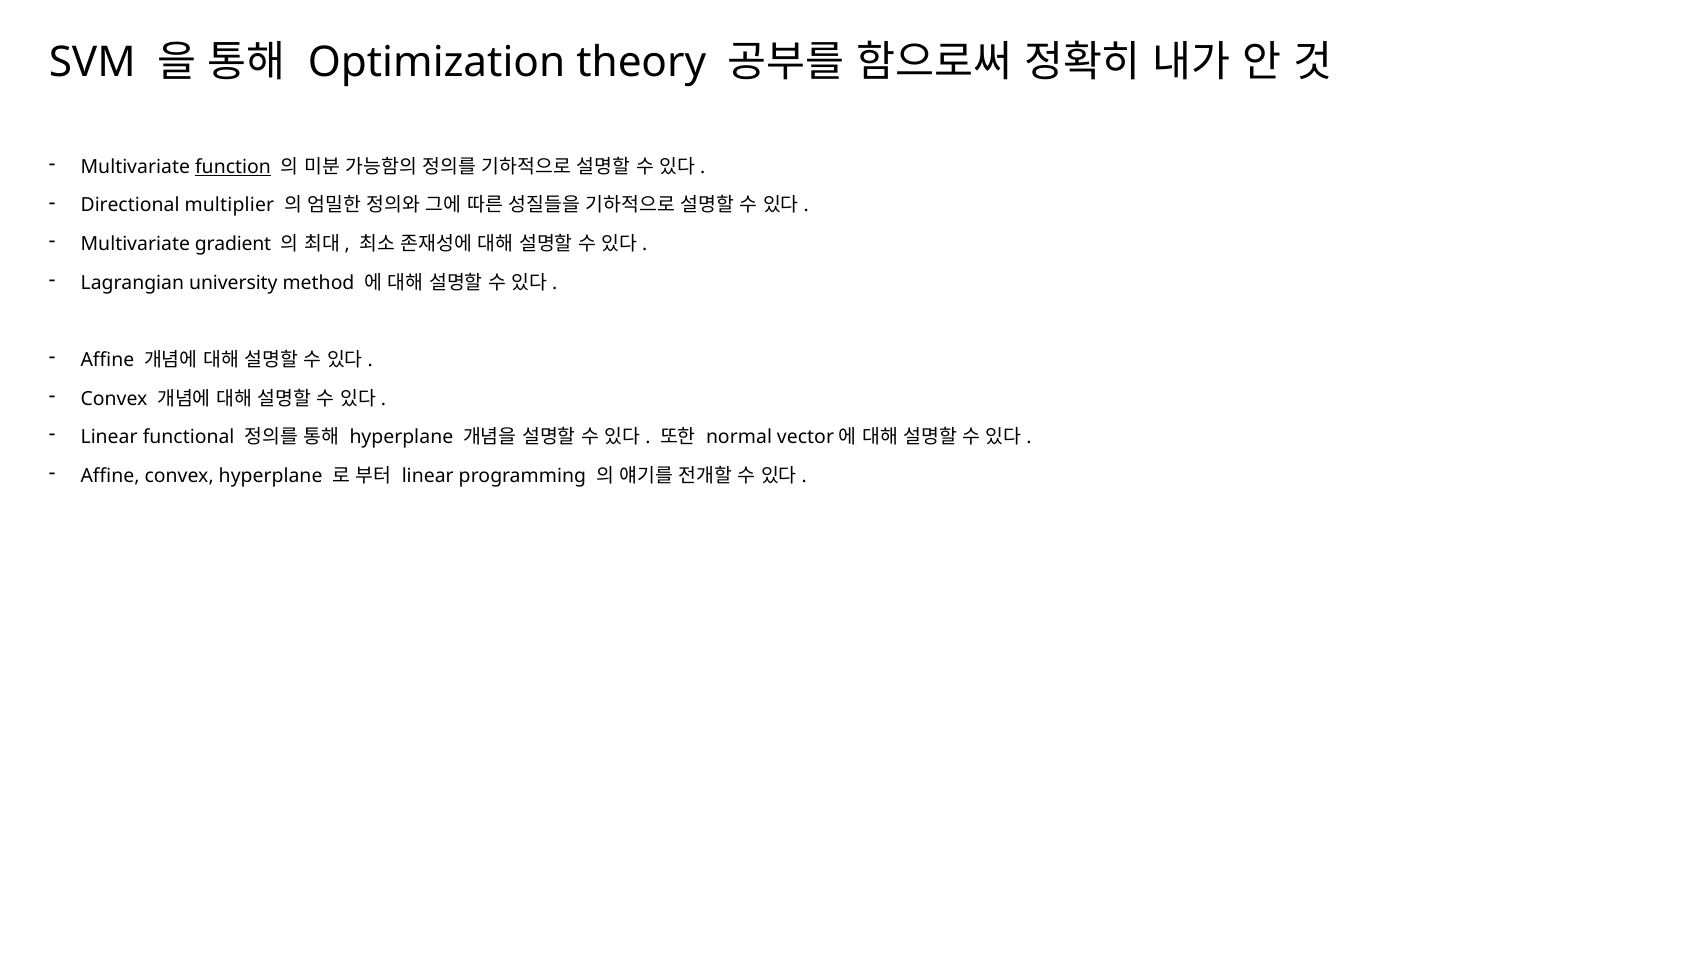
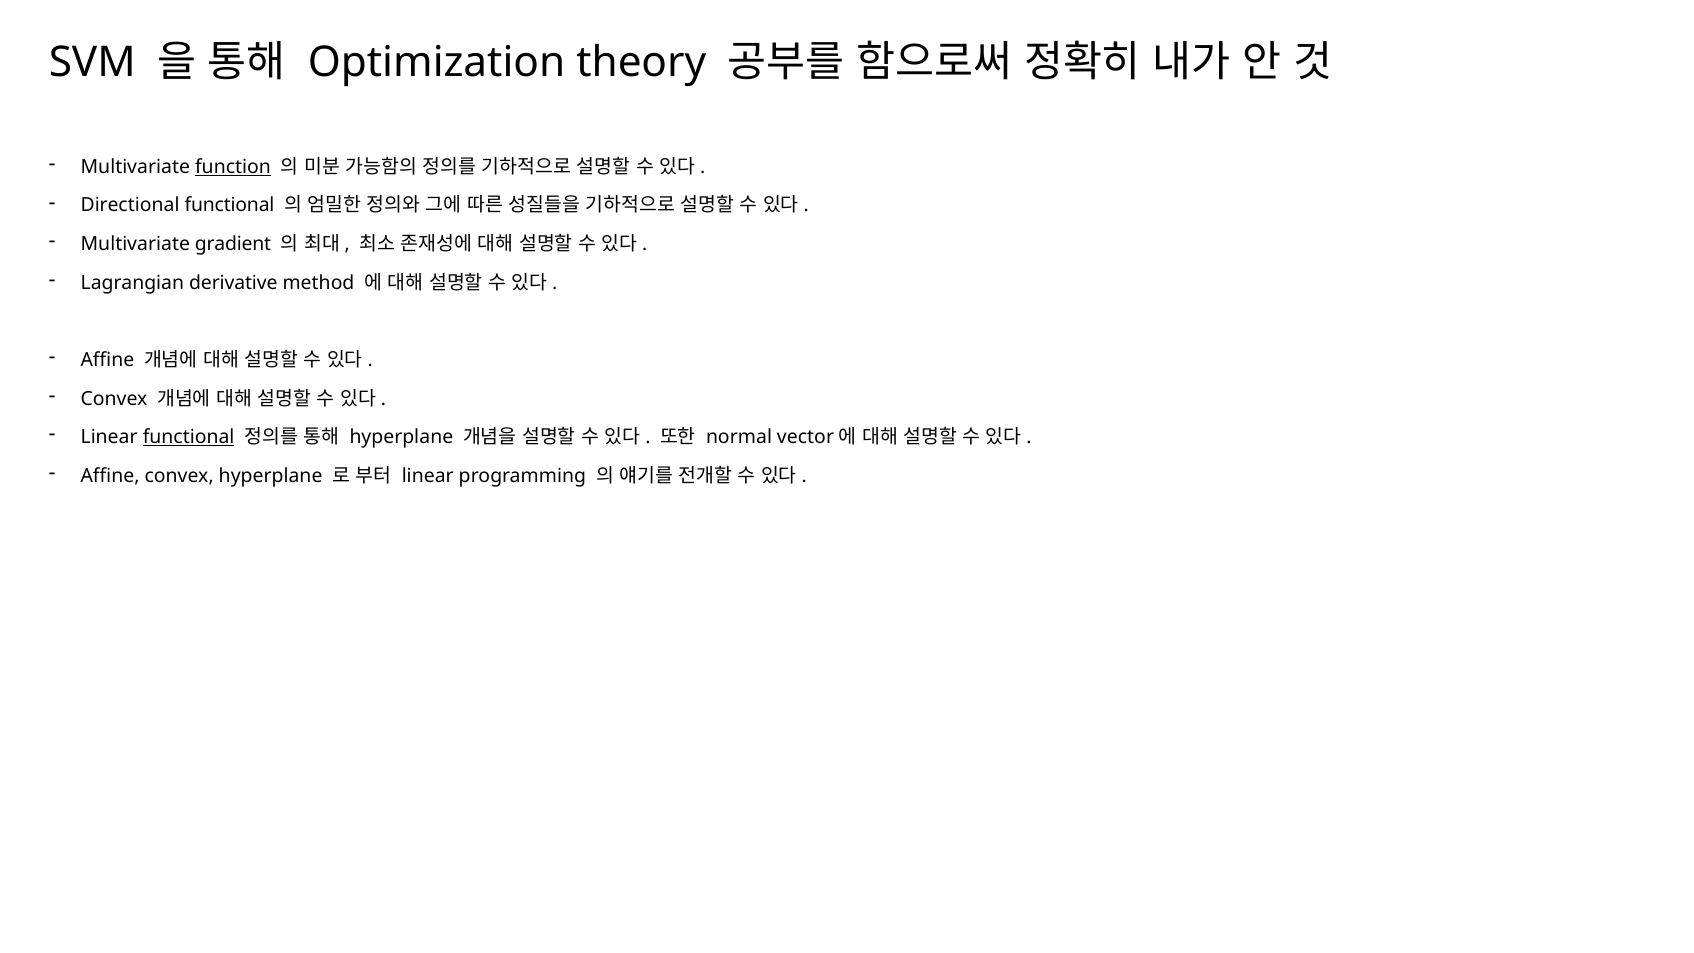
Directional multiplier: multiplier -> functional (230, 206)
university: university -> derivative (233, 283)
functional underline: none -> present (189, 437)
